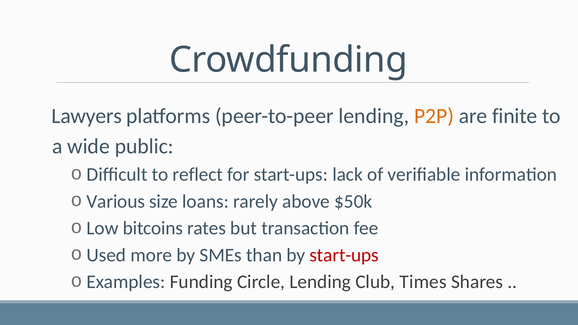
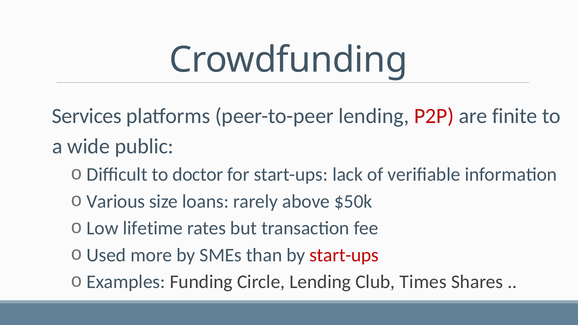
Lawyers: Lawyers -> Services (87, 116)
P2P colour: orange -> red (434, 116)
reflect: reflect -> doctor (198, 175)
bitcoins: bitcoins -> lifetime (153, 228)
